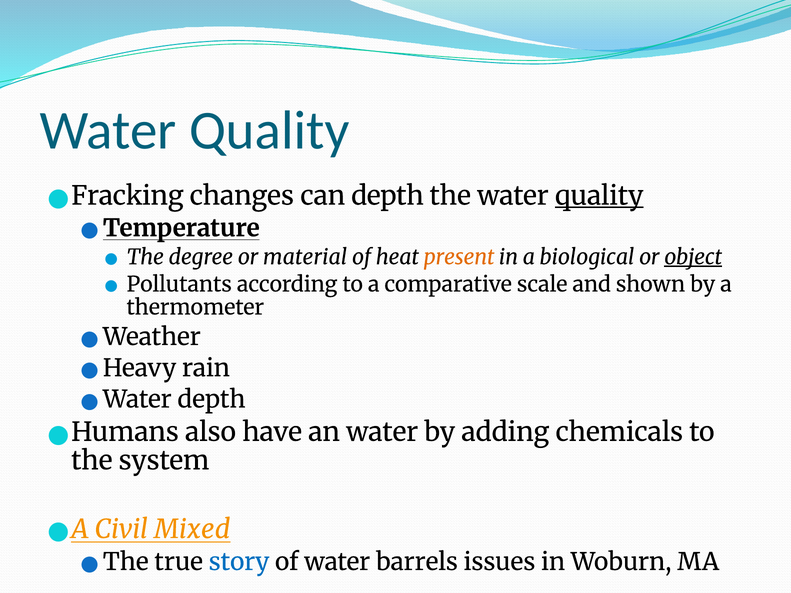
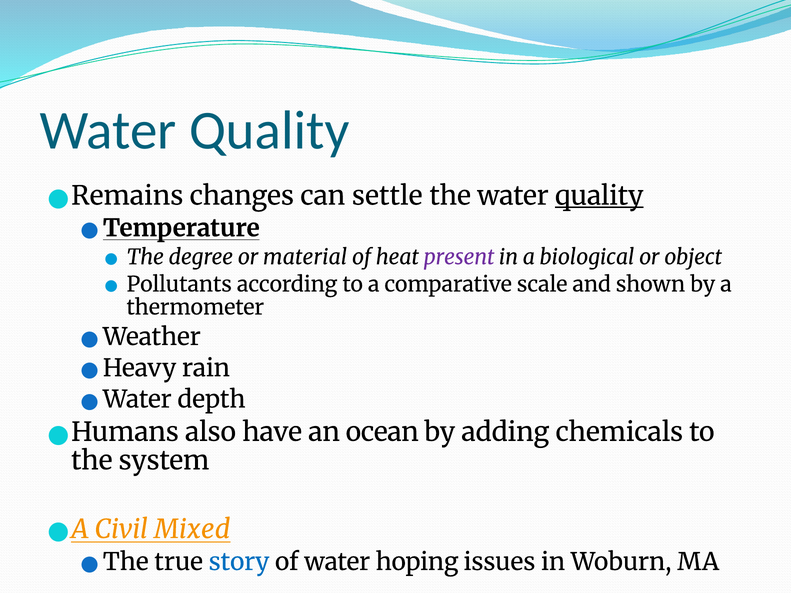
Fracking: Fracking -> Remains (127, 196)
can depth: depth -> settle (387, 196)
present colour: orange -> purple (459, 257)
object underline: present -> none (693, 257)
an water: water -> ocean (382, 432)
barrels: barrels -> hoping (417, 562)
